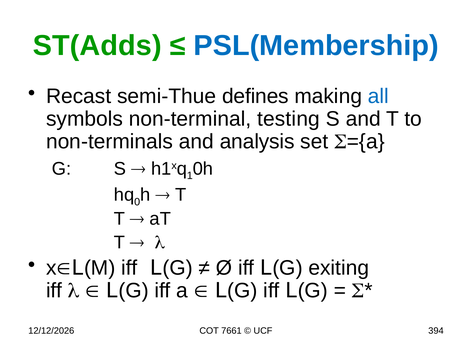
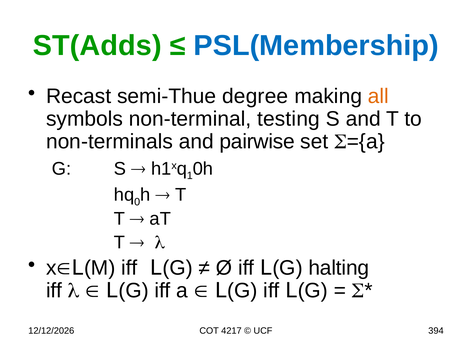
defines: defines -> degree (255, 96)
all colour: blue -> orange (378, 96)
analysis: analysis -> pairwise (257, 142)
exiting: exiting -> halting (339, 268)
7661: 7661 -> 4217 (231, 331)
